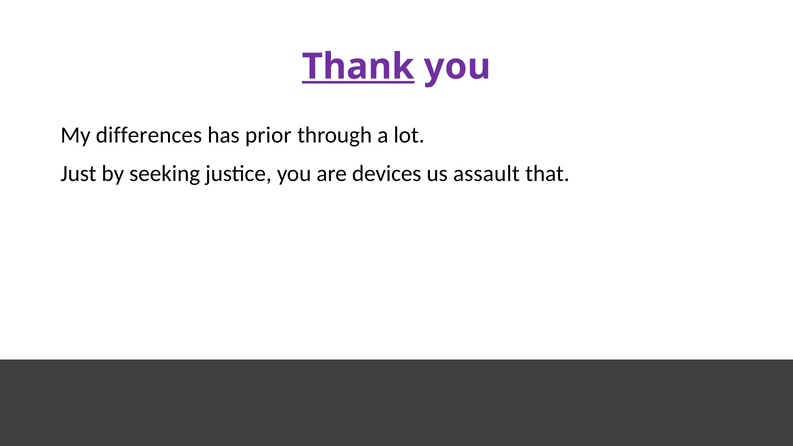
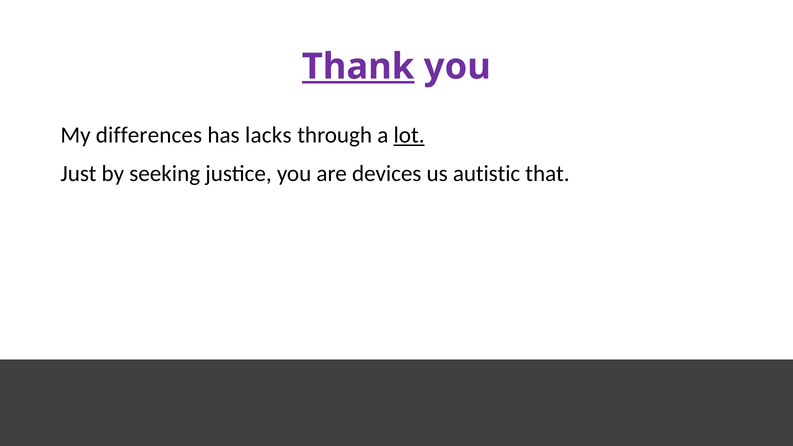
prior: prior -> lacks (268, 135)
lot underline: none -> present (409, 135)
assault: assault -> autistic (487, 174)
